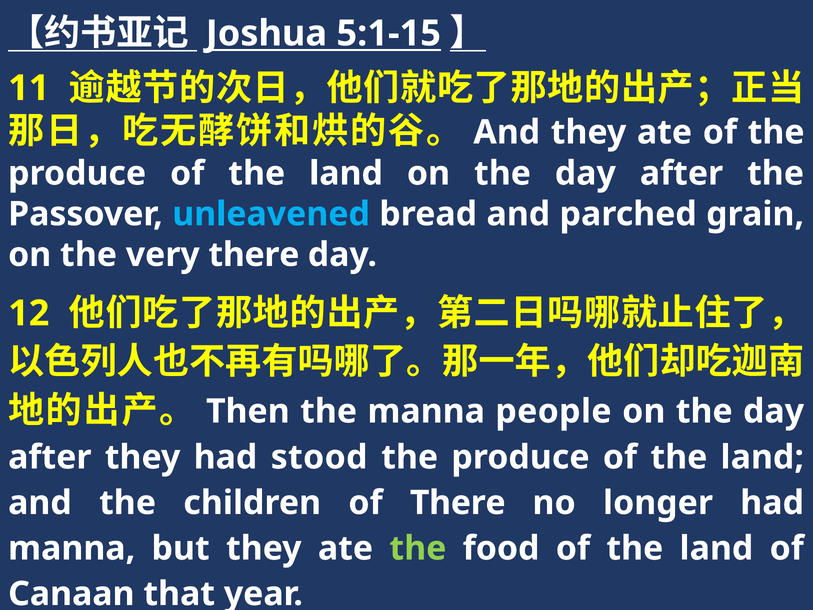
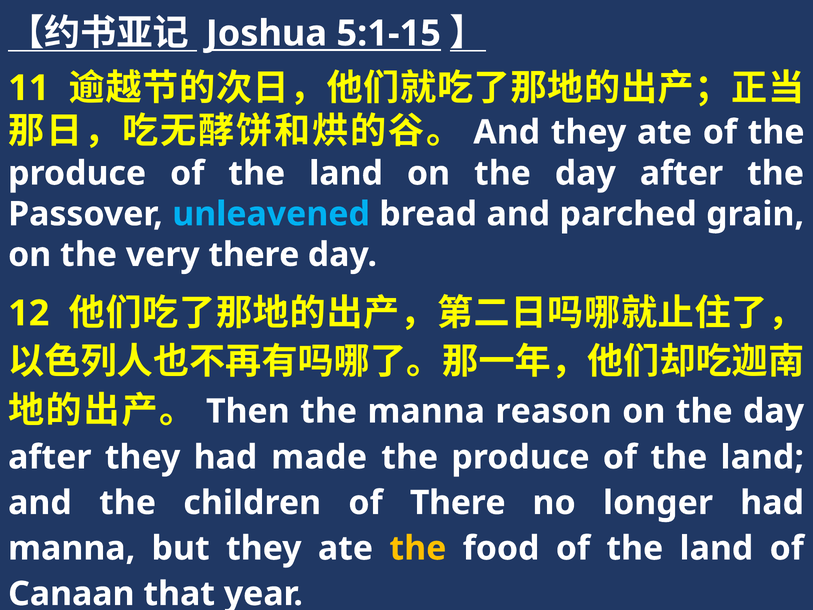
people: people -> reason (554, 411)
stood: stood -> made (319, 457)
the colour: light green -> yellow (418, 548)
